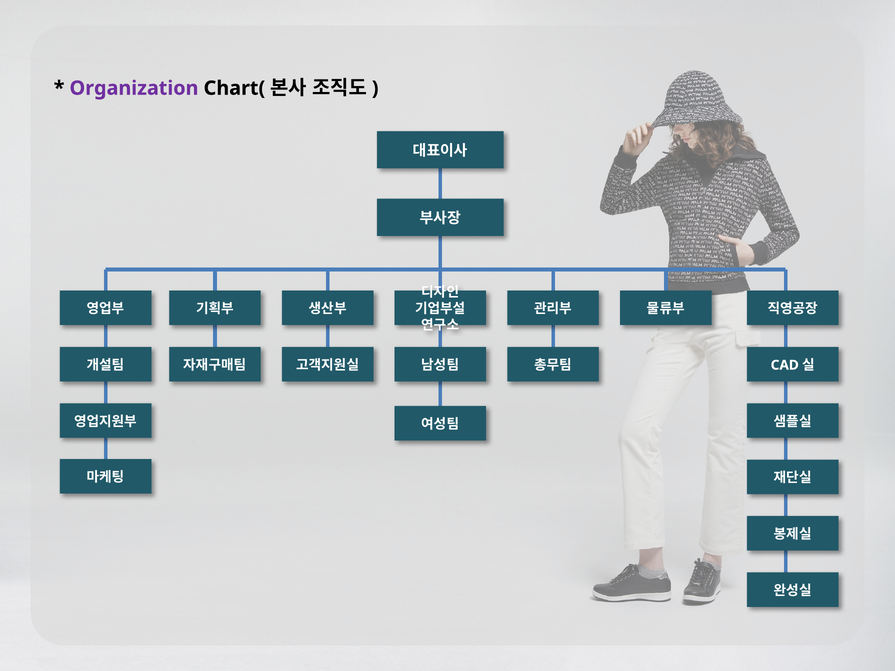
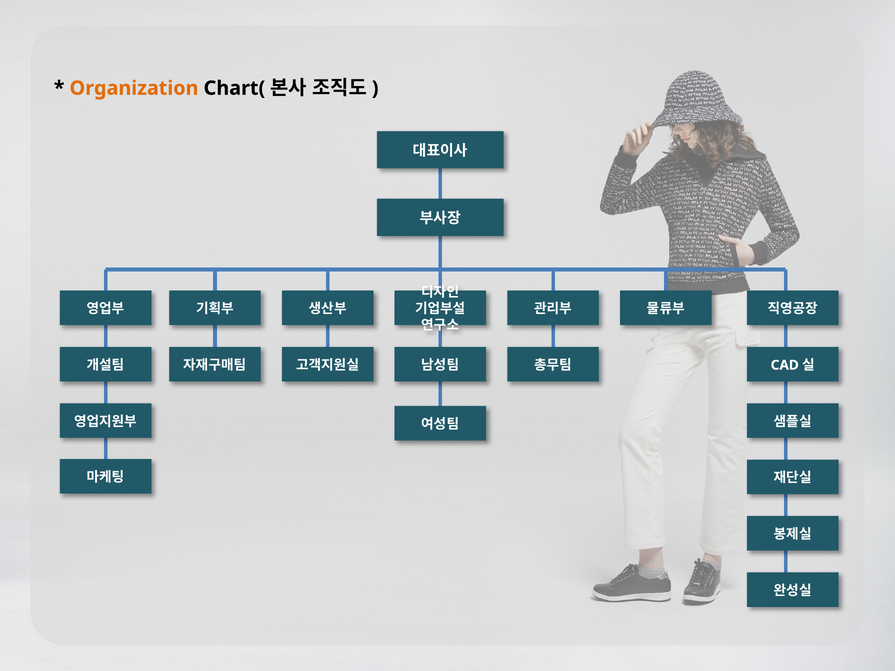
Organization colour: purple -> orange (134, 88)
